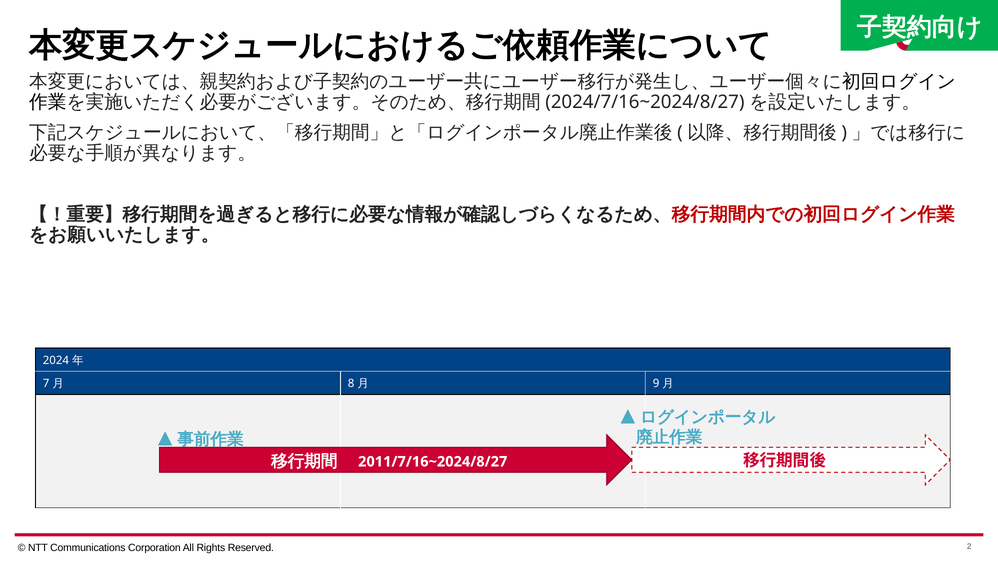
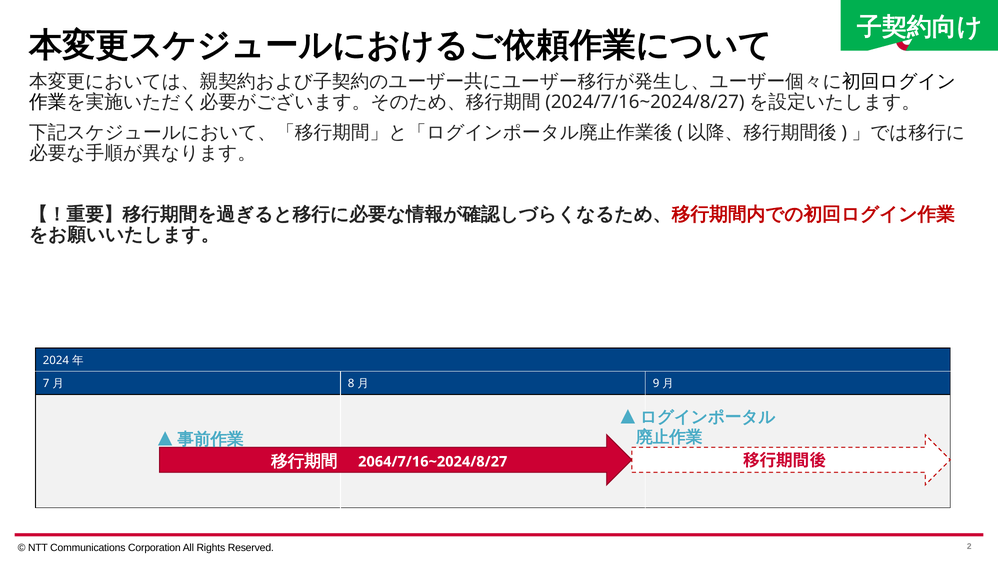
2011/7/16~2024/8/27: 2011/7/16~2024/8/27 -> 2064/7/16~2024/8/27 (433, 461)
